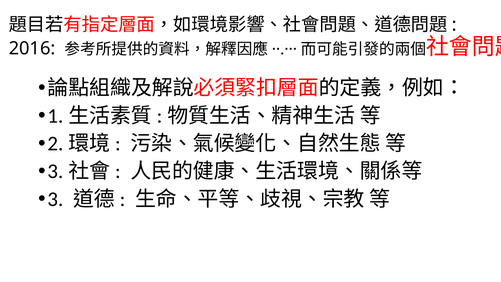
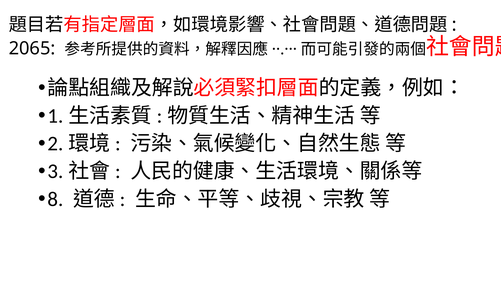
2016: 2016 -> 2065 (32, 49)
3: 3 -> 8 (55, 199)
